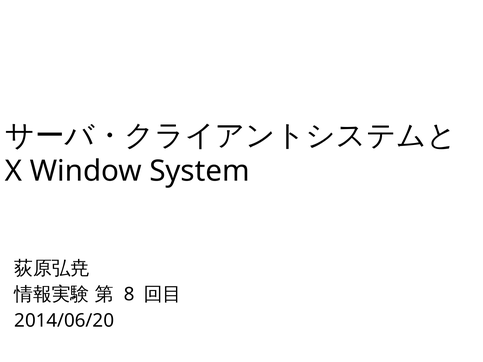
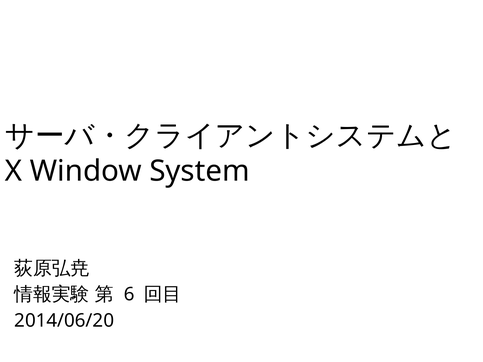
8: 8 -> 6 (129, 295)
